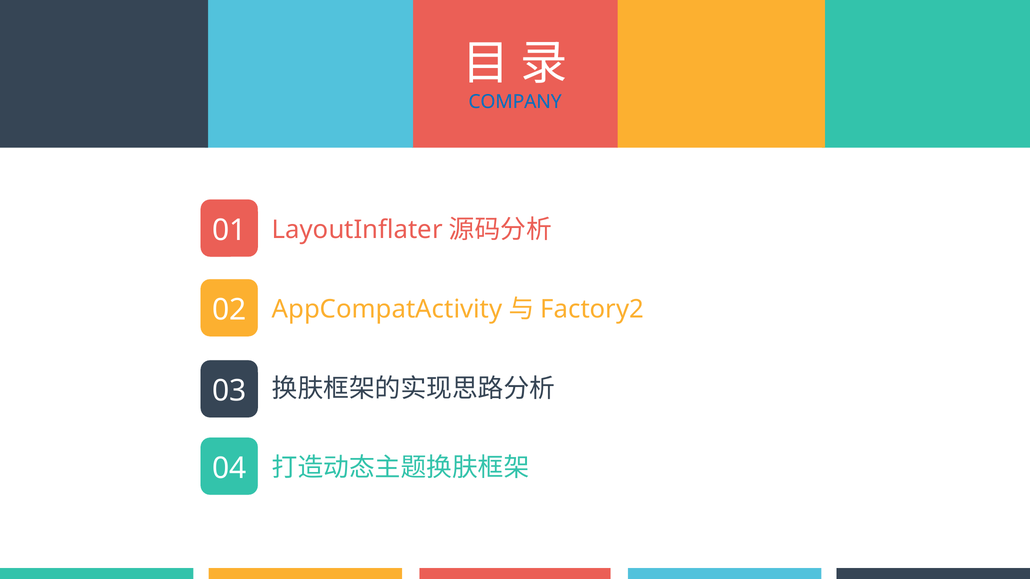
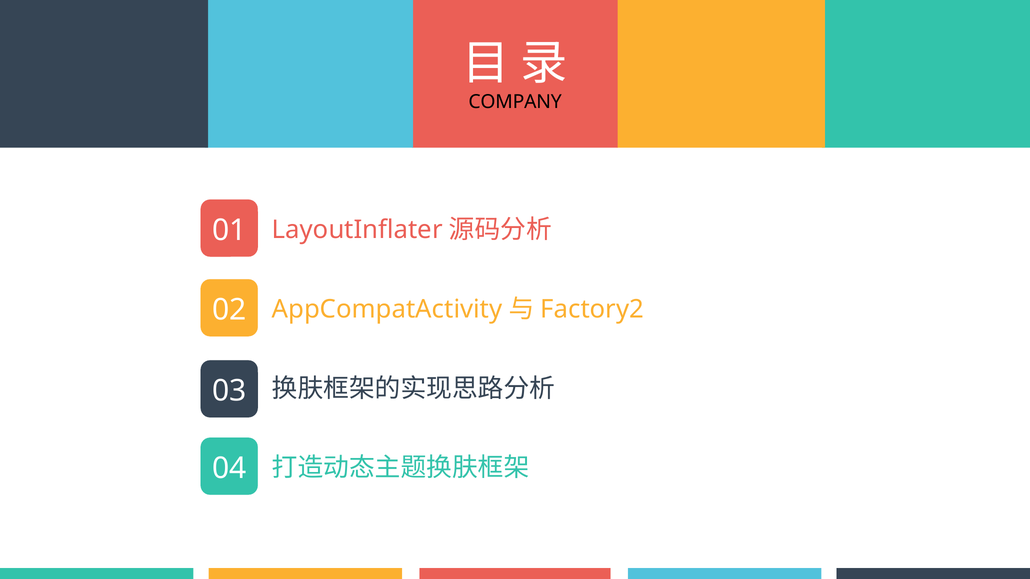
COMPANY colour: blue -> black (515, 102)
